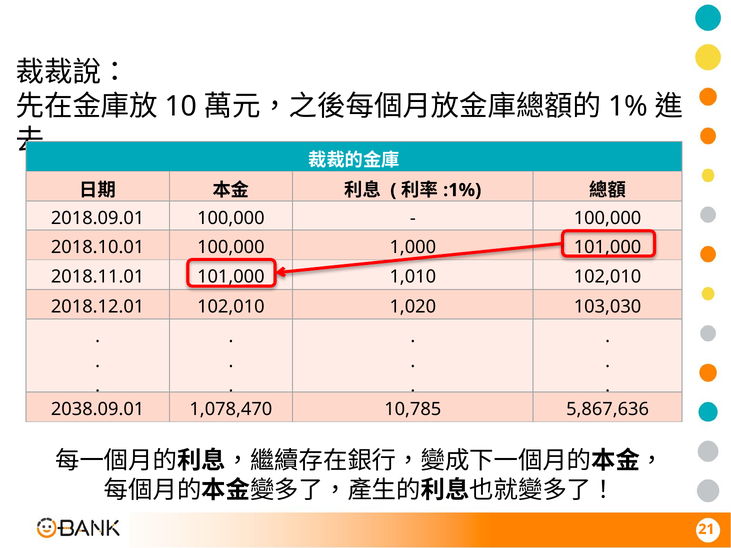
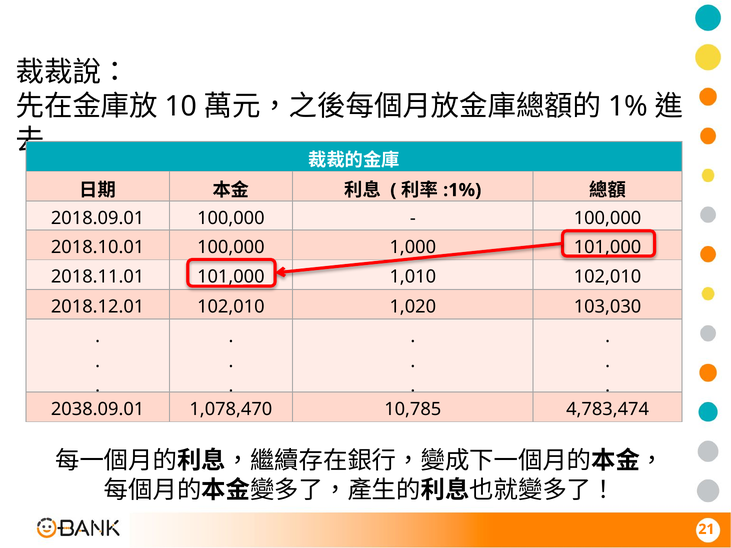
5,867,636: 5,867,636 -> 4,783,474 (608, 409)
